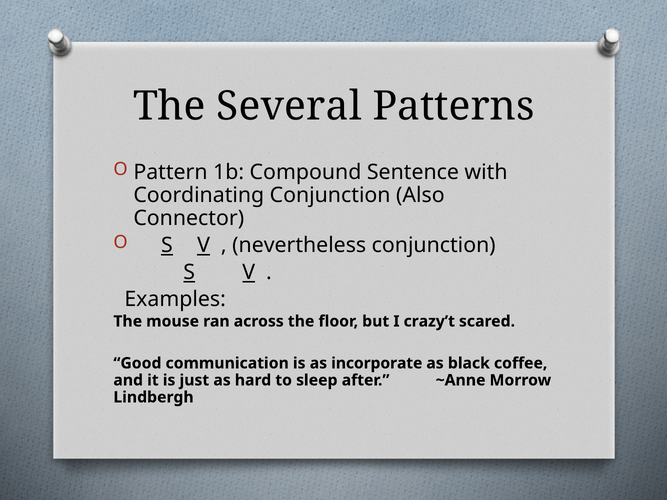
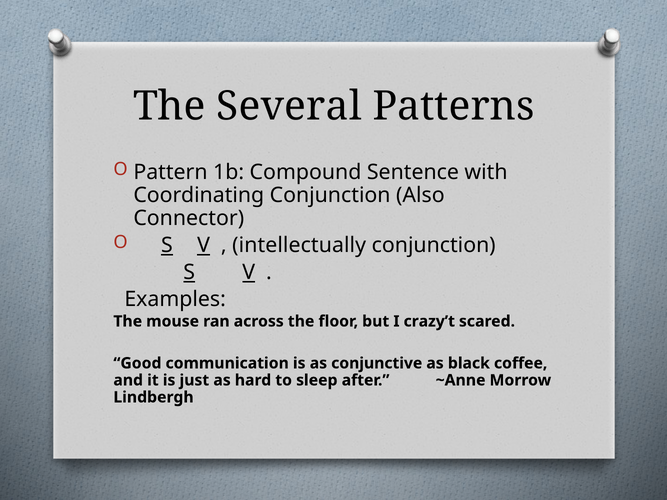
nevertheless: nevertheless -> intellectually (299, 245)
incorporate: incorporate -> conjunctive (377, 363)
